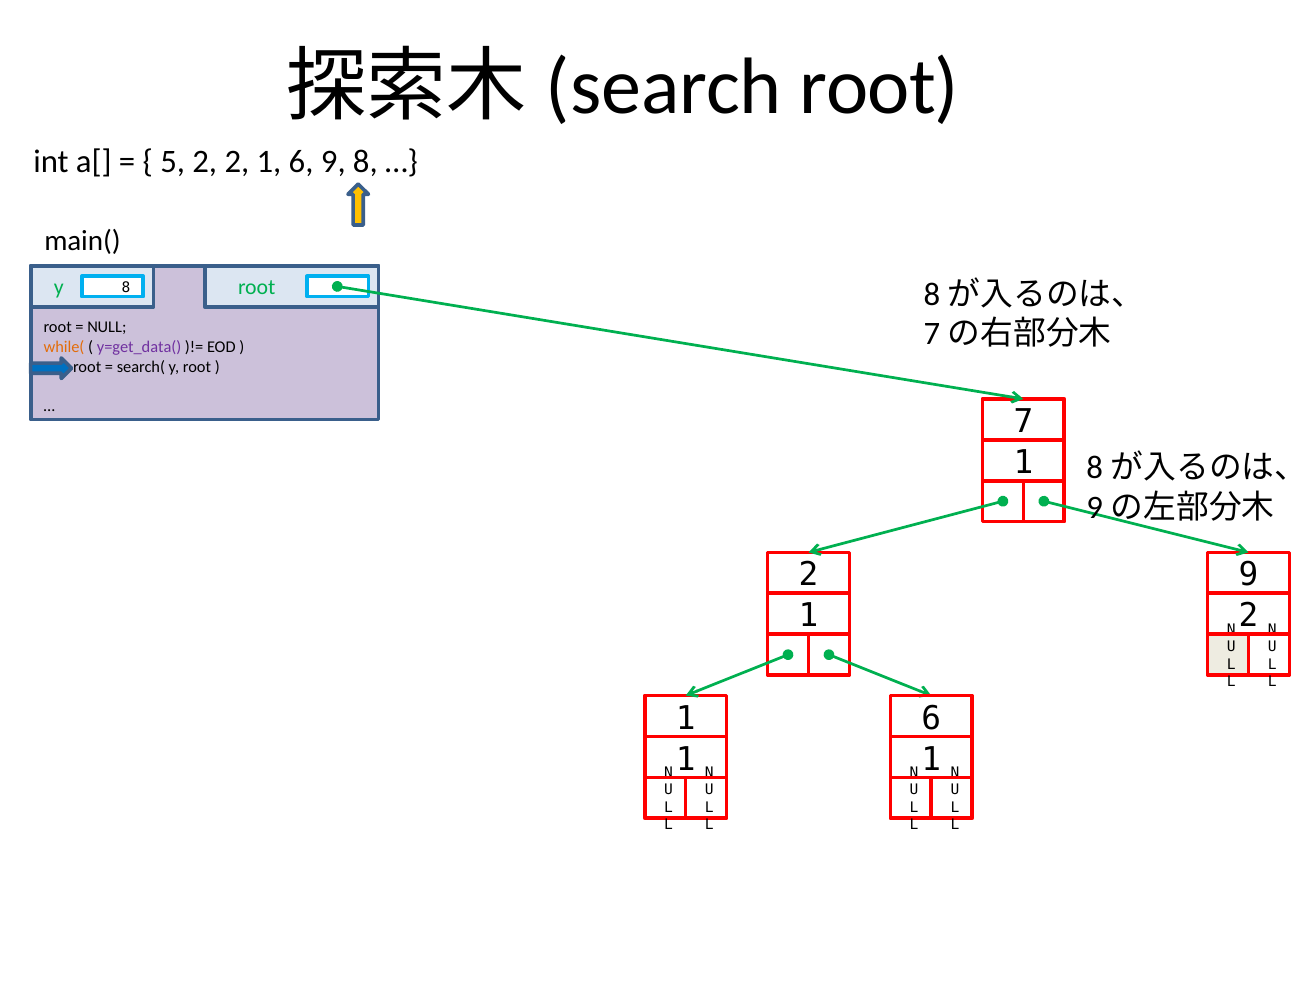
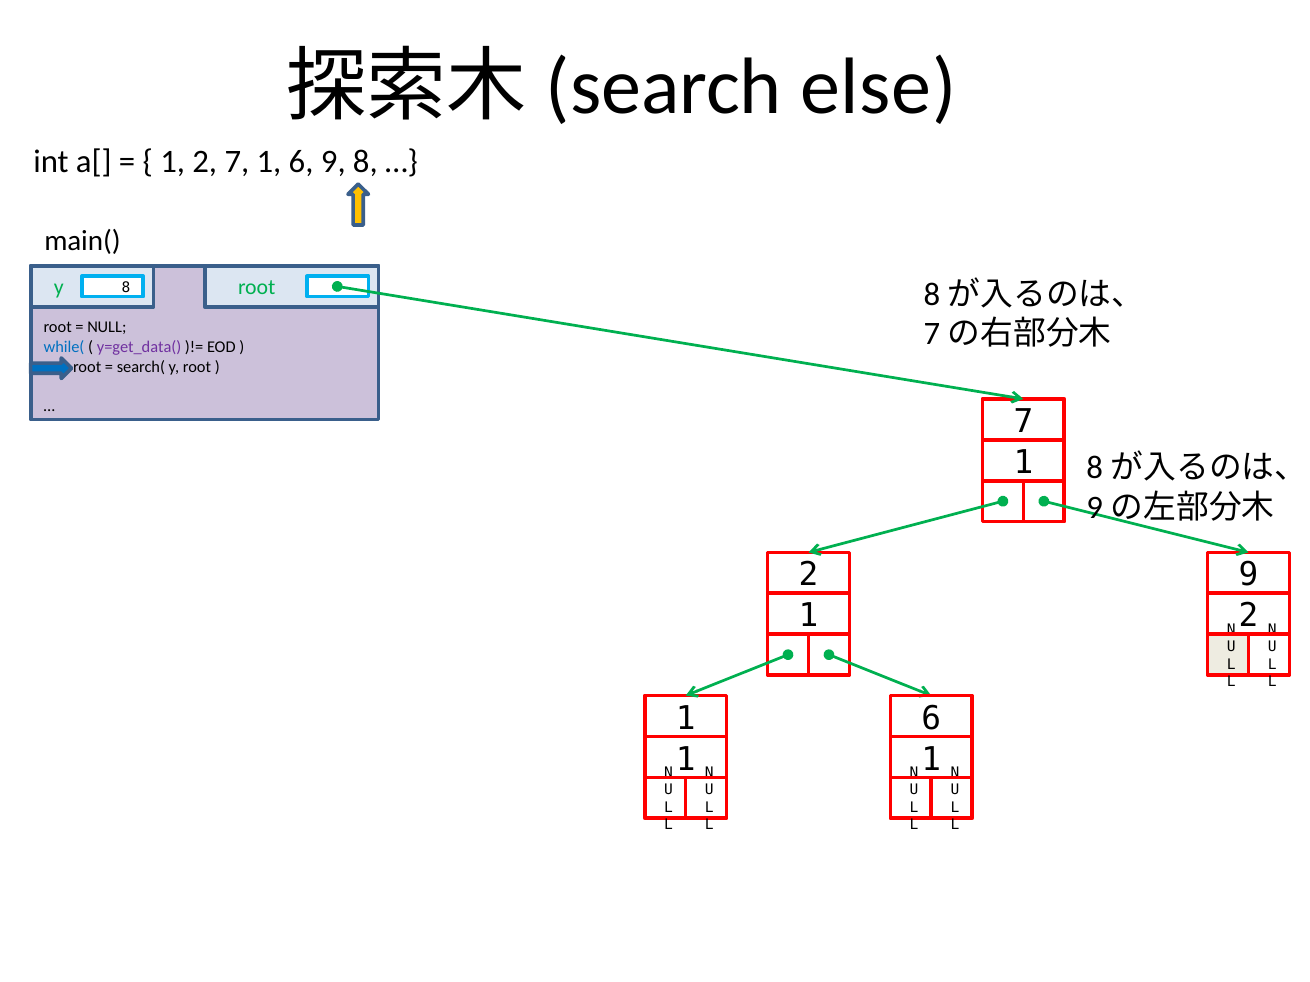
root: root -> else (878, 87)
5: 5 -> 1 (173, 161)
2 2: 2 -> 7 (237, 161)
while( colour: orange -> blue (64, 347)
